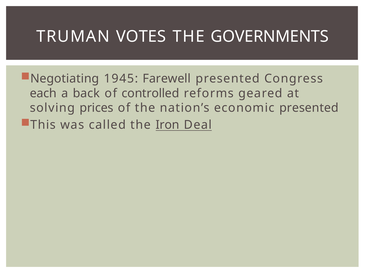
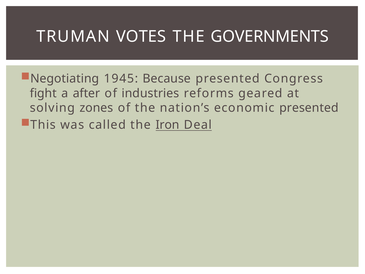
Farewell: Farewell -> Because (167, 79)
each: each -> fight (43, 93)
back: back -> after (86, 93)
controlled: controlled -> industries (150, 93)
prices: prices -> zones (96, 108)
